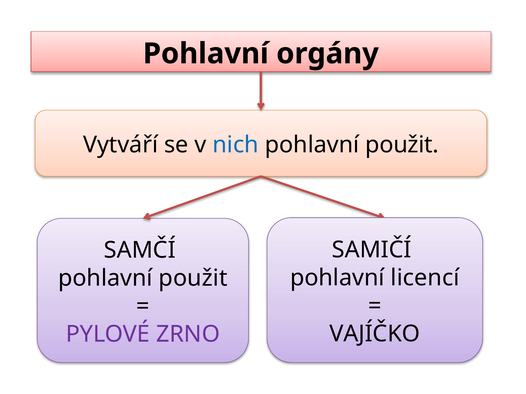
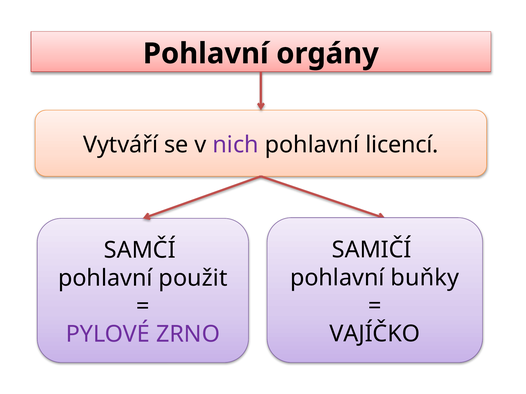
nich colour: blue -> purple (236, 145)
použit: použit -> licencí (402, 145)
licencí: licencí -> buňky (425, 278)
